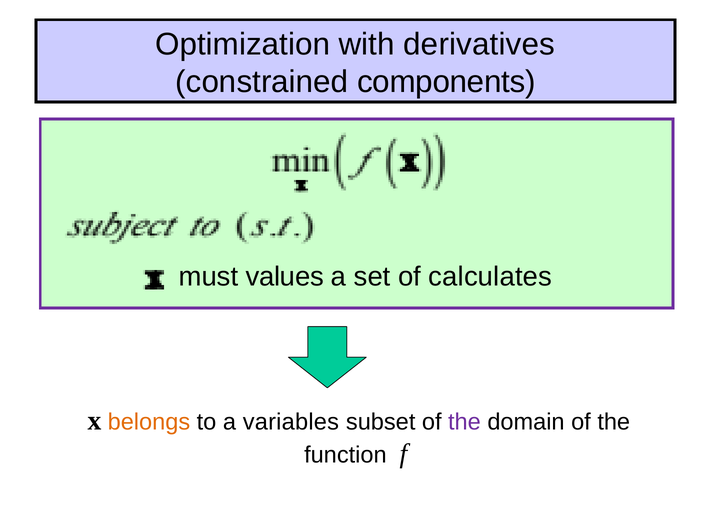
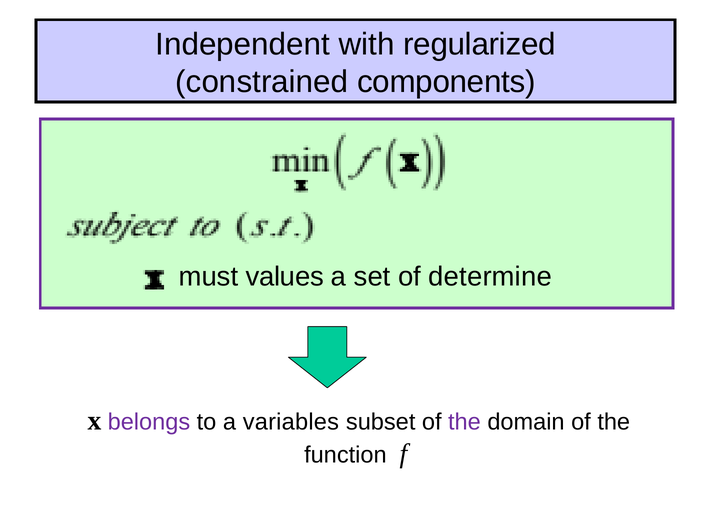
Optimization: Optimization -> Independent (243, 44)
derivatives: derivatives -> regularized (479, 44)
calculates: calculates -> determine (490, 277)
belongs colour: orange -> purple (149, 422)
